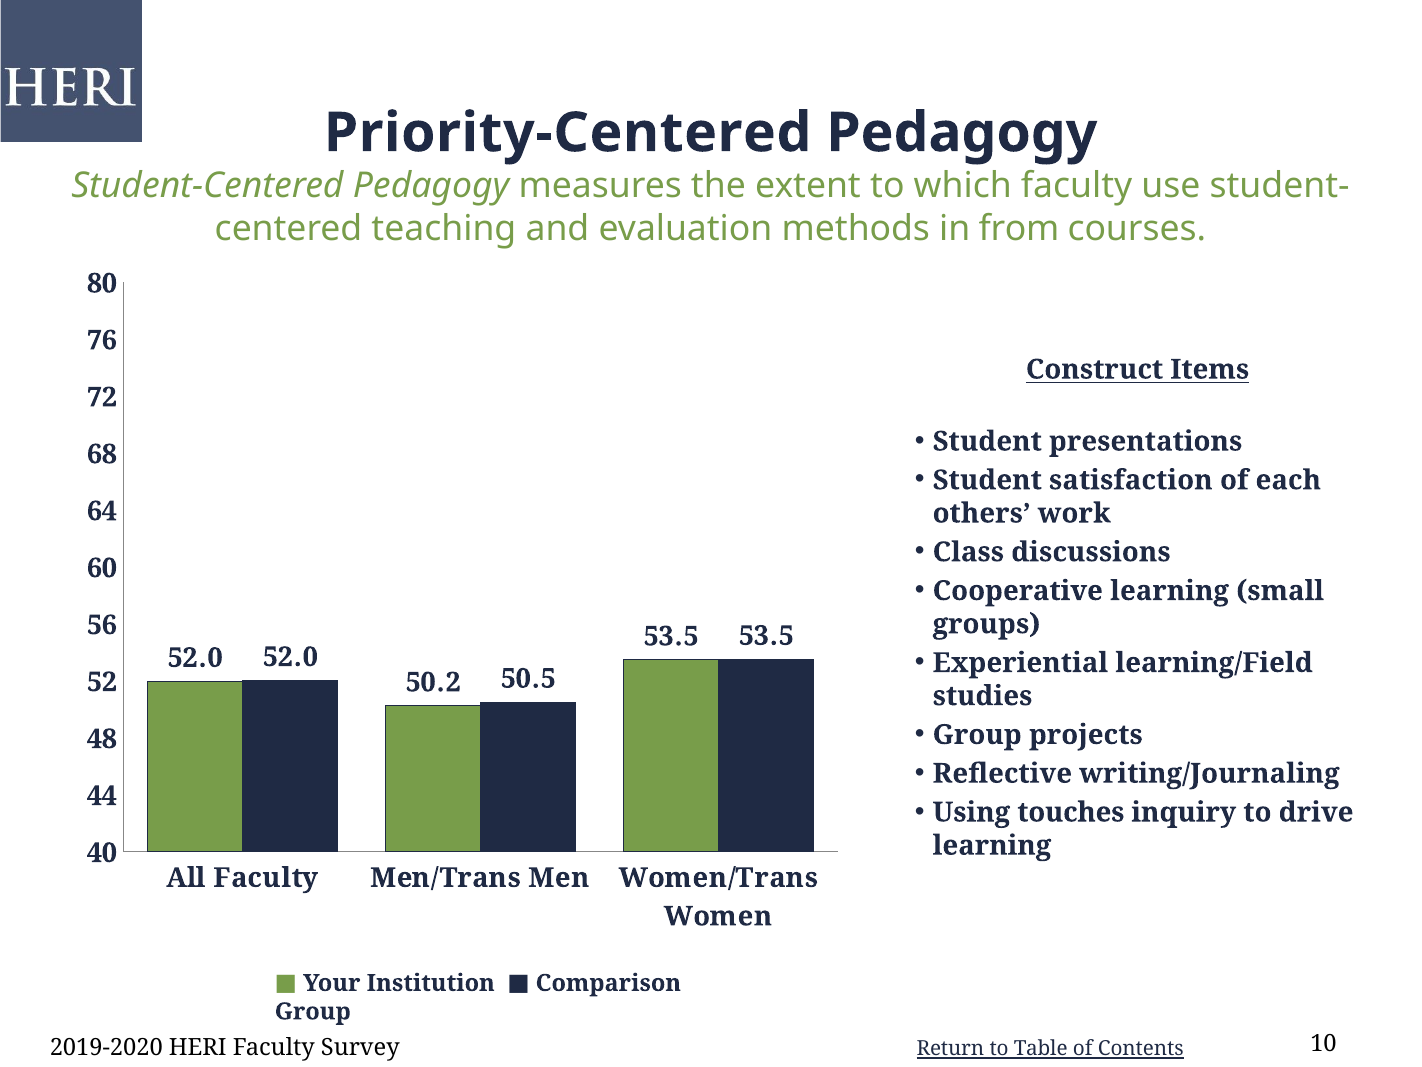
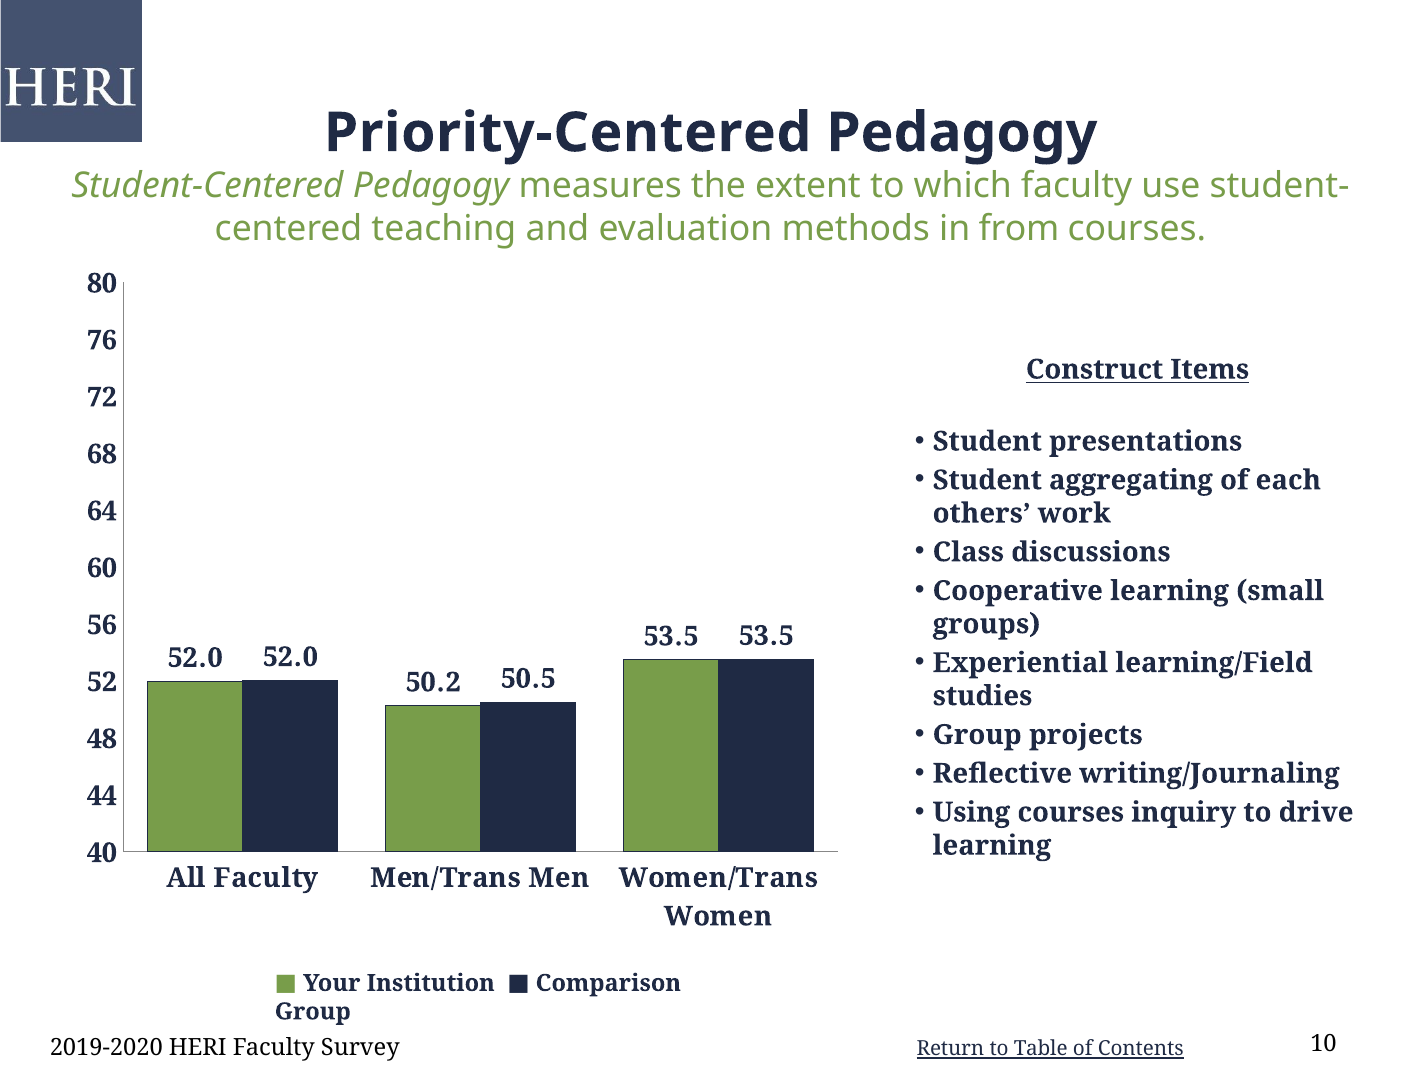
satisfaction: satisfaction -> aggregating (1131, 480)
Using touches: touches -> courses (1071, 812)
